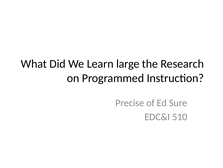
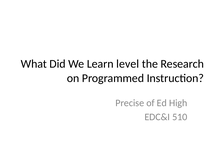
large: large -> level (128, 64)
Sure: Sure -> High (178, 103)
